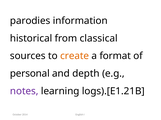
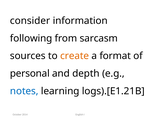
parodies: parodies -> consider (30, 21)
historical: historical -> following (31, 39)
classical: classical -> sarcasm (99, 39)
notes colour: purple -> blue (24, 92)
